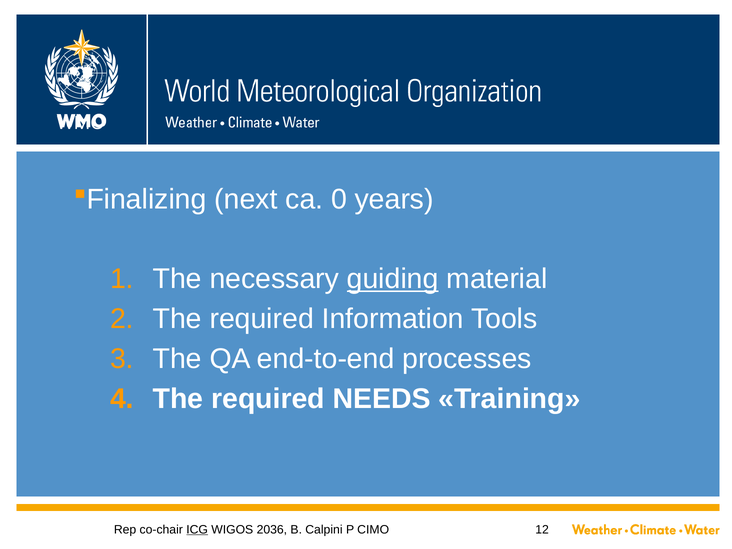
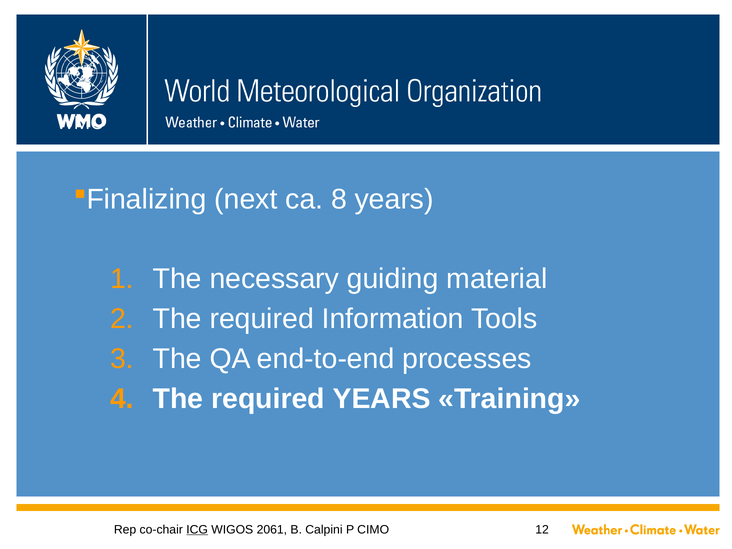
0: 0 -> 8 (339, 199)
guiding underline: present -> none (393, 279)
required NEEDS: NEEDS -> YEARS (382, 399)
2036: 2036 -> 2061 (272, 530)
